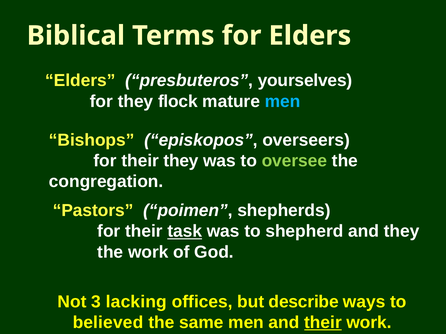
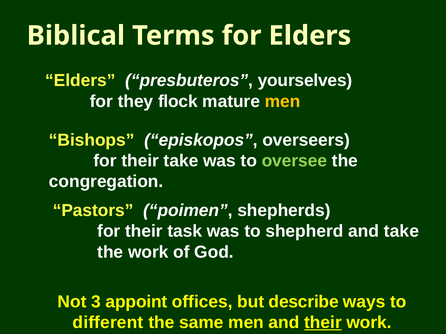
men colour: light blue -> yellow (283, 102)
their they: they -> take (181, 161)
task underline: present -> none (185, 232)
and they: they -> take (401, 232)
lacking: lacking -> appoint (136, 302)
believed: believed -> different (108, 323)
